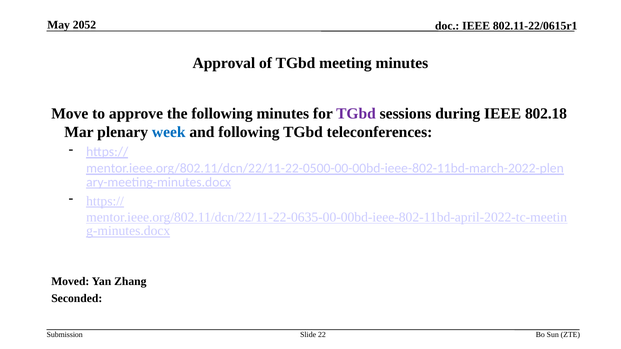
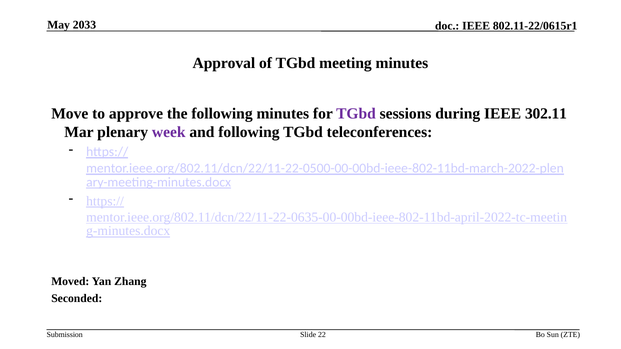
2052: 2052 -> 2033 (84, 25)
802.18: 802.18 -> 302.11 (546, 114)
week colour: blue -> purple (169, 132)
